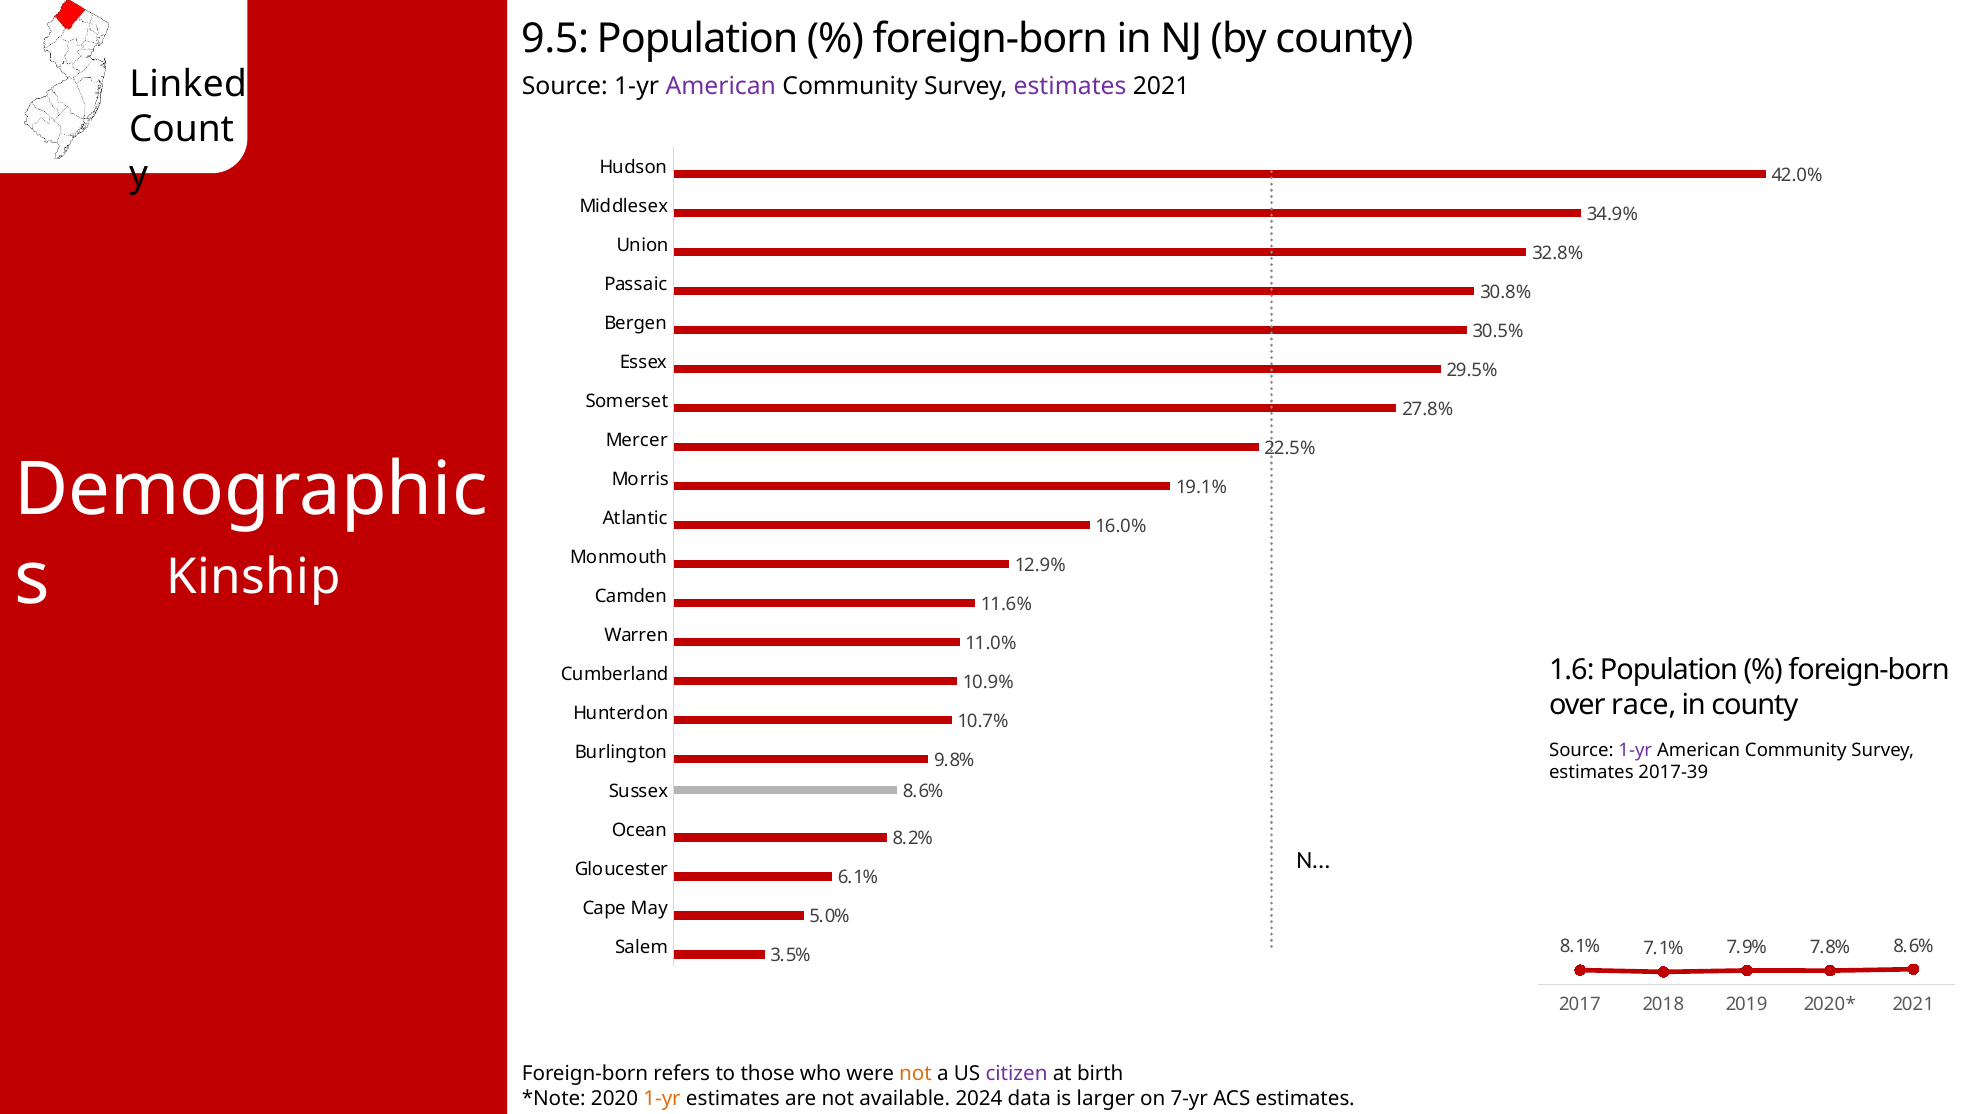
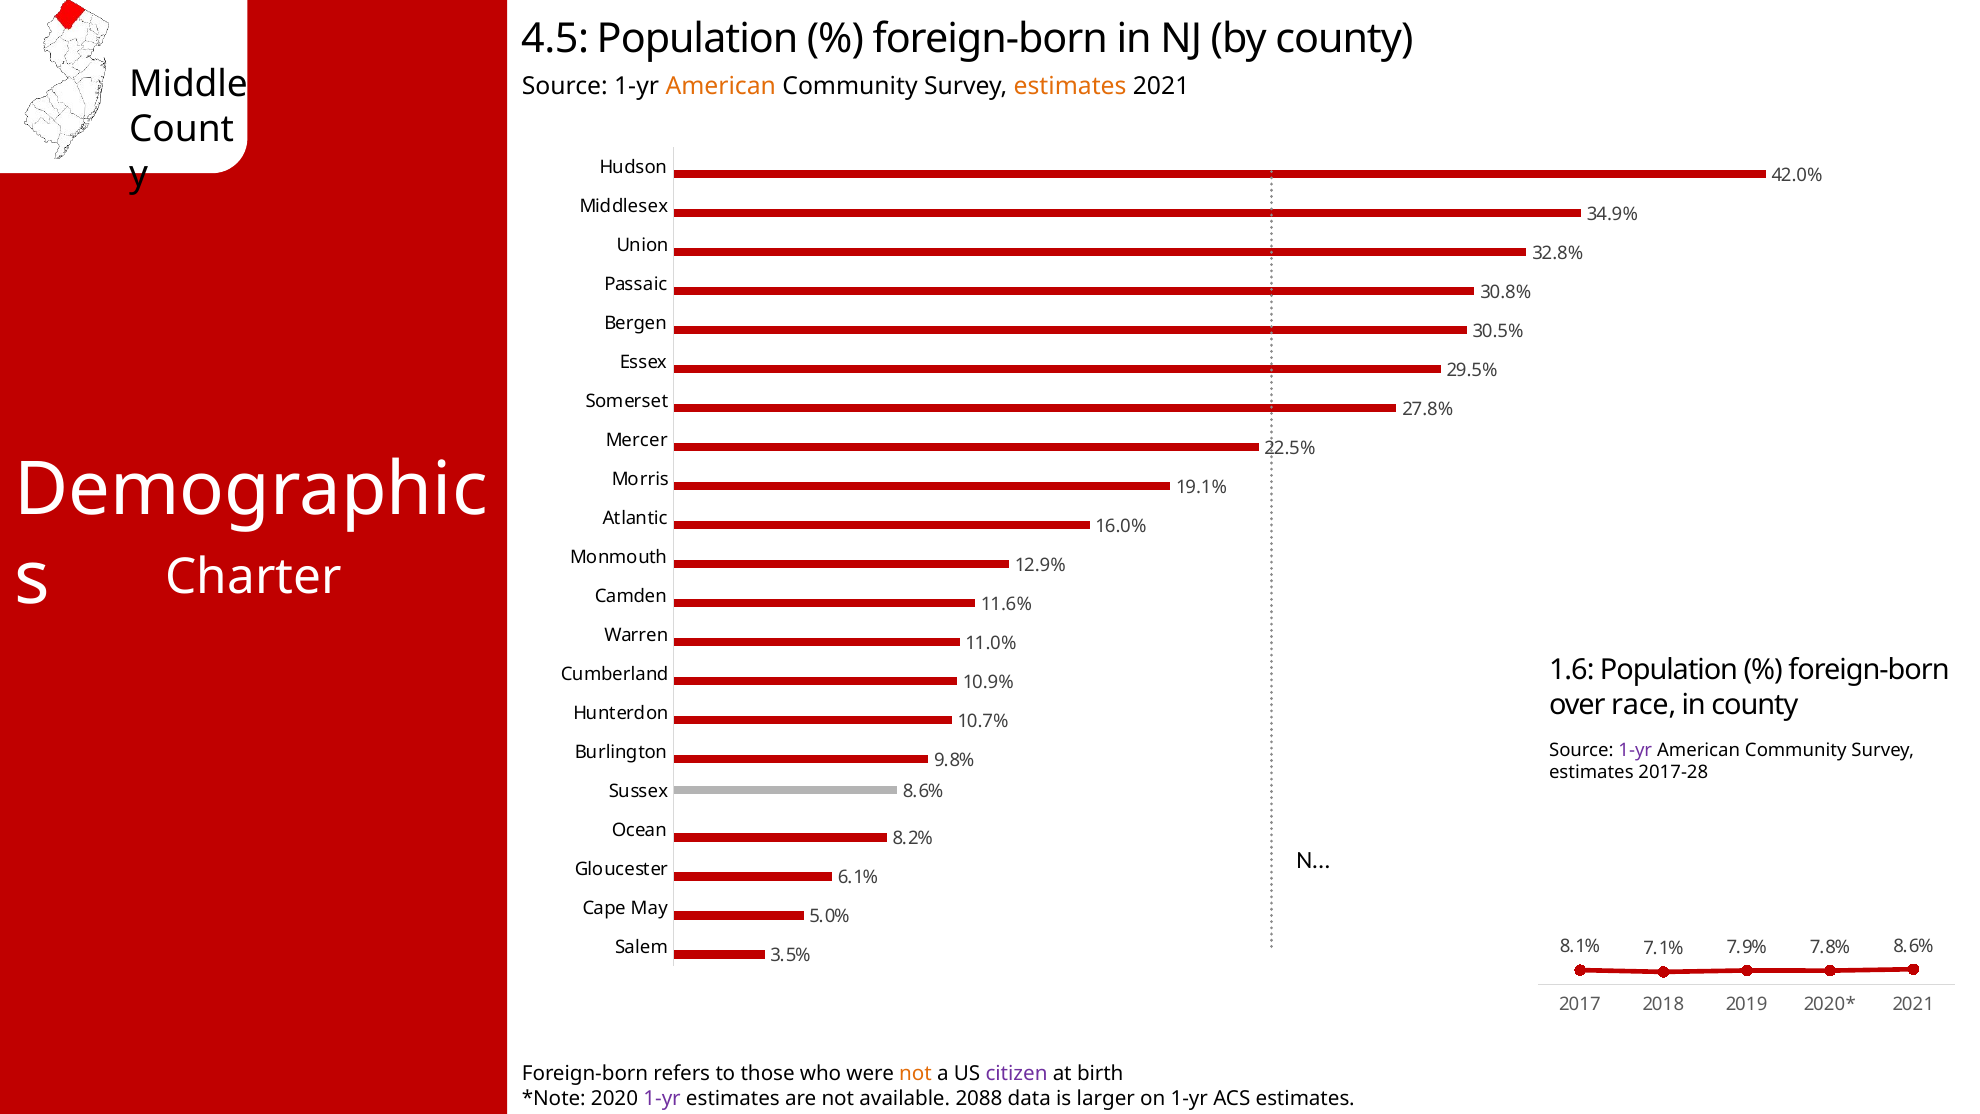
9.5: 9.5 -> 4.5 (555, 39)
Linked: Linked -> Middle (188, 85)
American colour: purple -> orange (721, 86)
estimates colour: purple -> orange (1070, 86)
Kinship: Kinship -> Charter (254, 577)
2017-39: 2017-39 -> 2017-28 (1673, 772)
1-yr colour: orange -> purple (662, 1098)
2024: 2024 -> 2088 (979, 1098)
on 7-yr: 7-yr -> 1-yr (1189, 1098)
